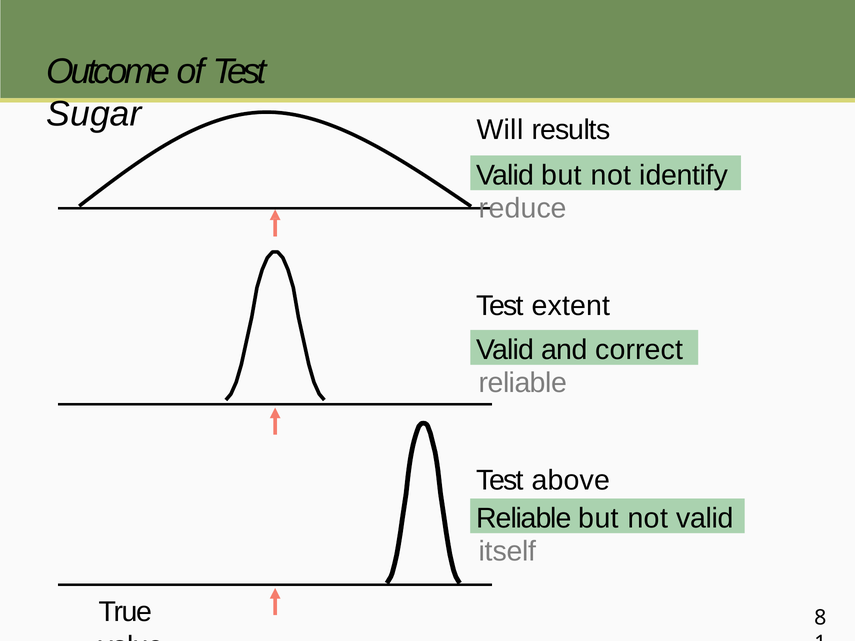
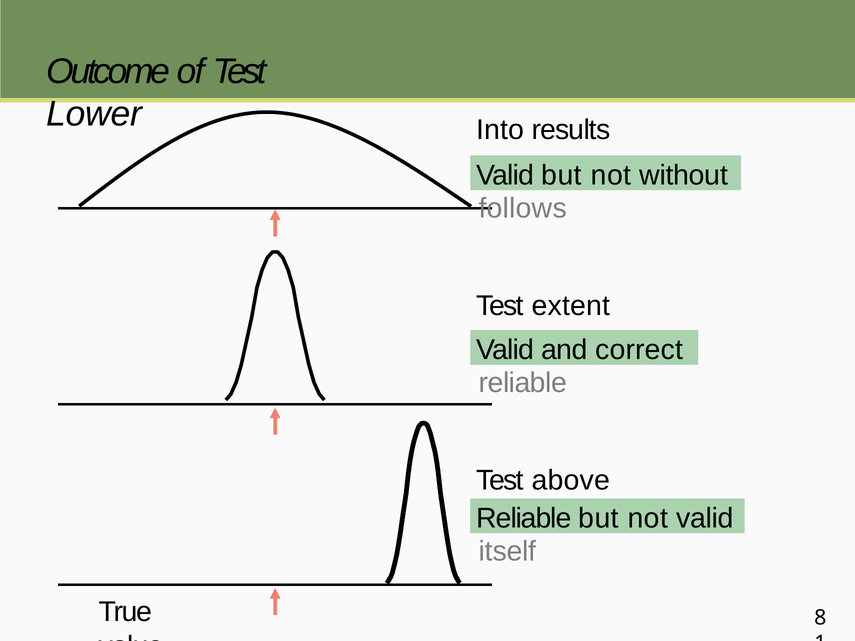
Sugar: Sugar -> Lower (94, 114)
Will: Will -> Into (500, 130)
identify: identify -> without (684, 175)
reduce: reduce -> follows (523, 208)
